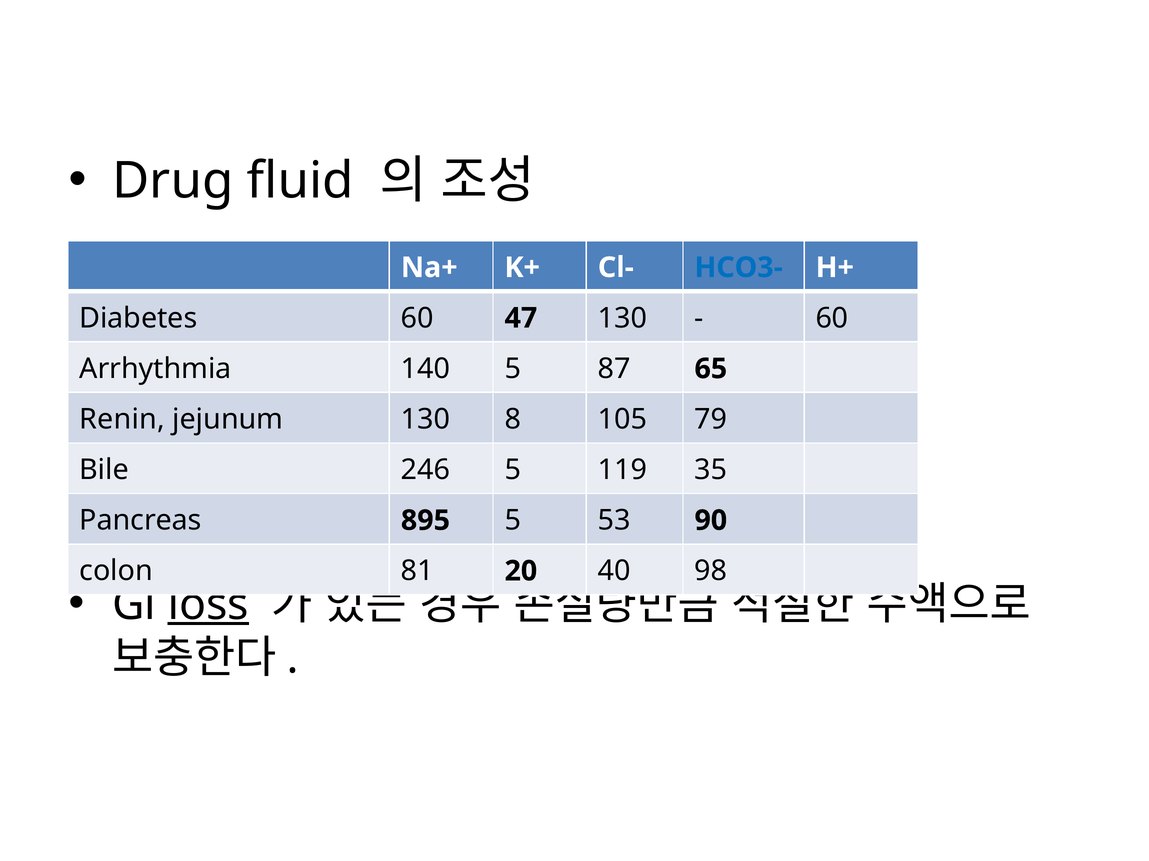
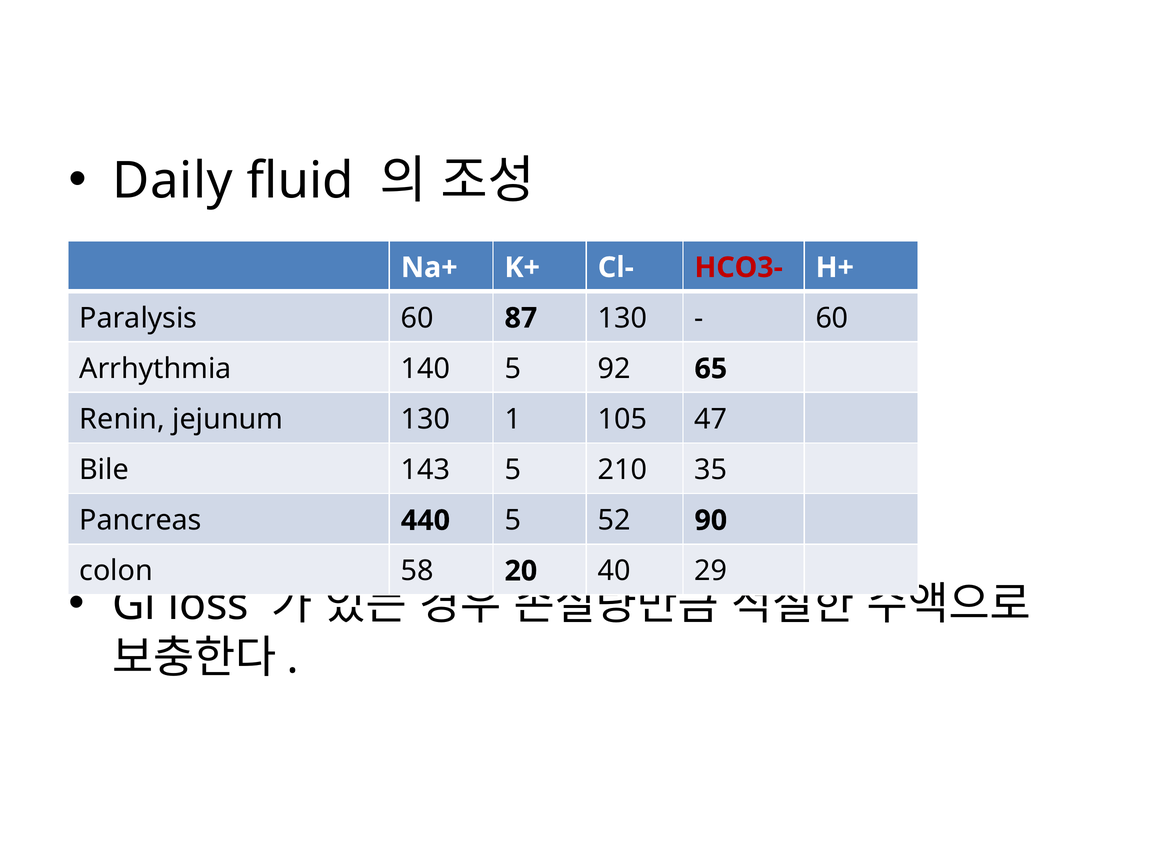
Drug: Drug -> Daily (173, 181)
HCO3- colour: blue -> red (739, 268)
Diabetes: Diabetes -> Paralysis (138, 318)
47: 47 -> 87 (521, 318)
87: 87 -> 92 (614, 369)
8: 8 -> 1 (513, 420)
79: 79 -> 47 (711, 420)
246: 246 -> 143 (425, 470)
119: 119 -> 210 (622, 470)
895: 895 -> 440 (425, 521)
53: 53 -> 52 (614, 521)
81: 81 -> 58 (417, 571)
98: 98 -> 29 (711, 571)
loss underline: present -> none (208, 605)
